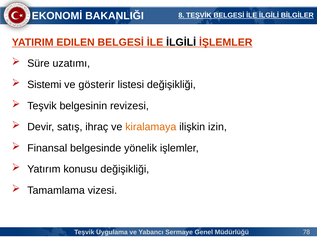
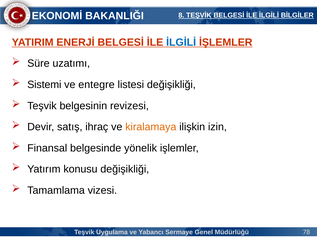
EDILEN: EDILEN -> ENERJİ (76, 42)
İLGİLİ colour: black -> blue (181, 42)
gösterir: gösterir -> entegre (96, 85)
